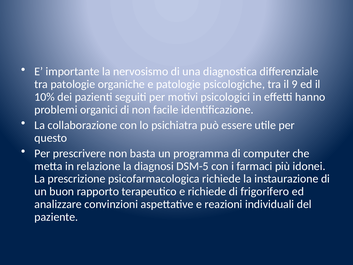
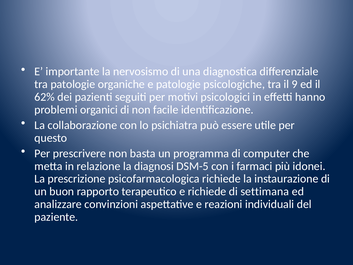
10%: 10% -> 62% (45, 97)
frigorifero: frigorifero -> settimana (265, 191)
